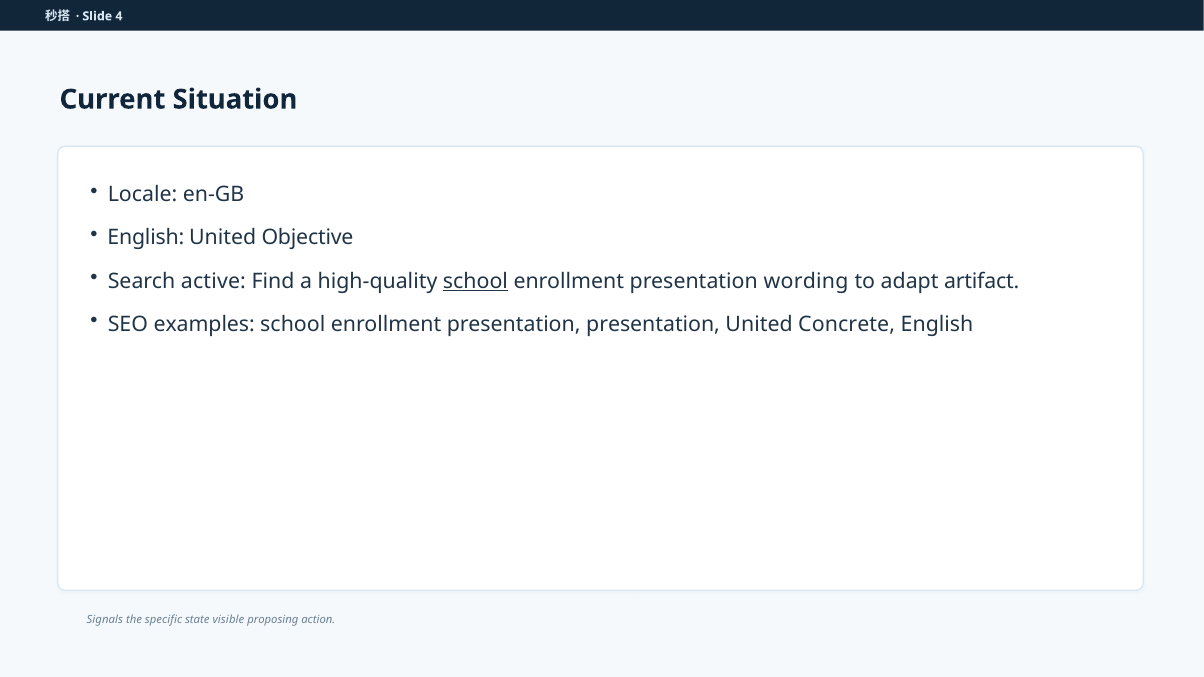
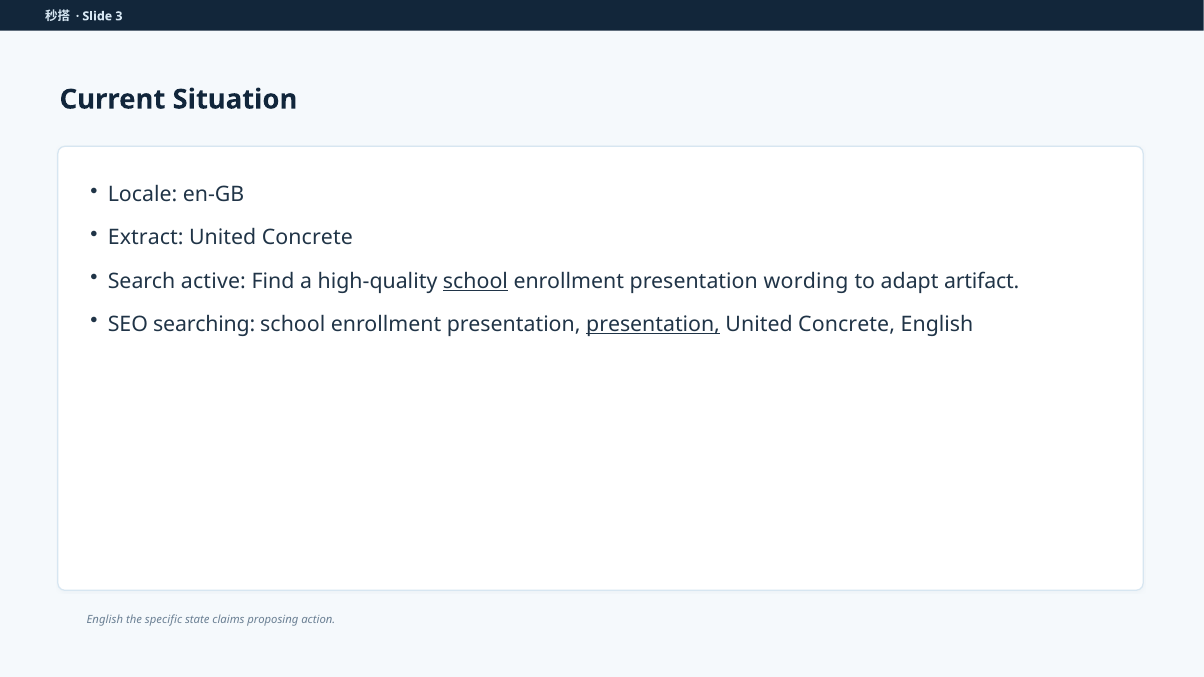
4: 4 -> 3 (119, 16)
English: English -> Extract (146, 238)
Objective: Objective -> Concrete (307, 238)
examples: examples -> searching (204, 324)
presentation underline: none -> present (653, 324)
Signals: Signals -> English (105, 620)
visible: visible -> claims (229, 620)
